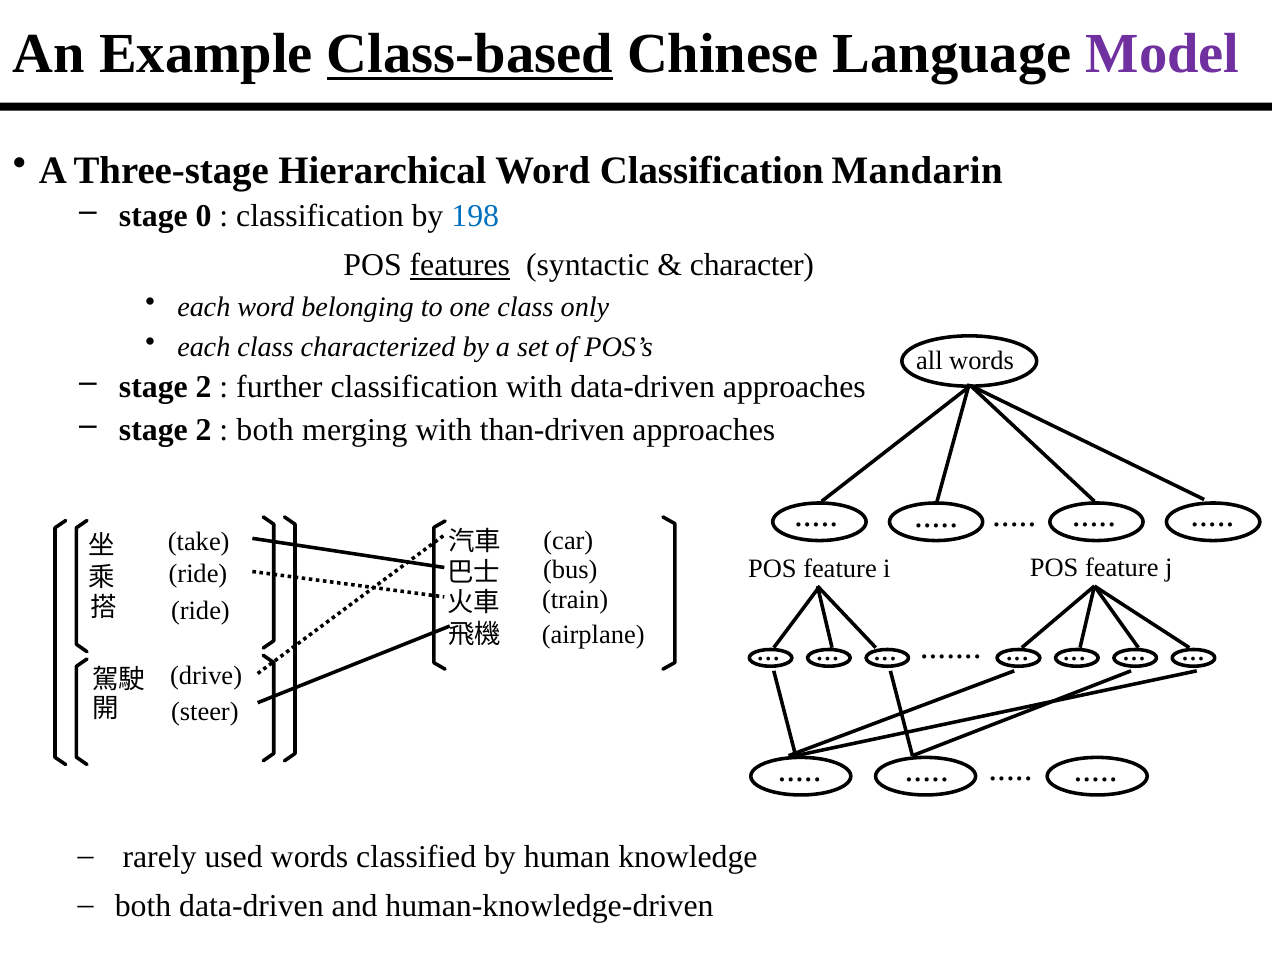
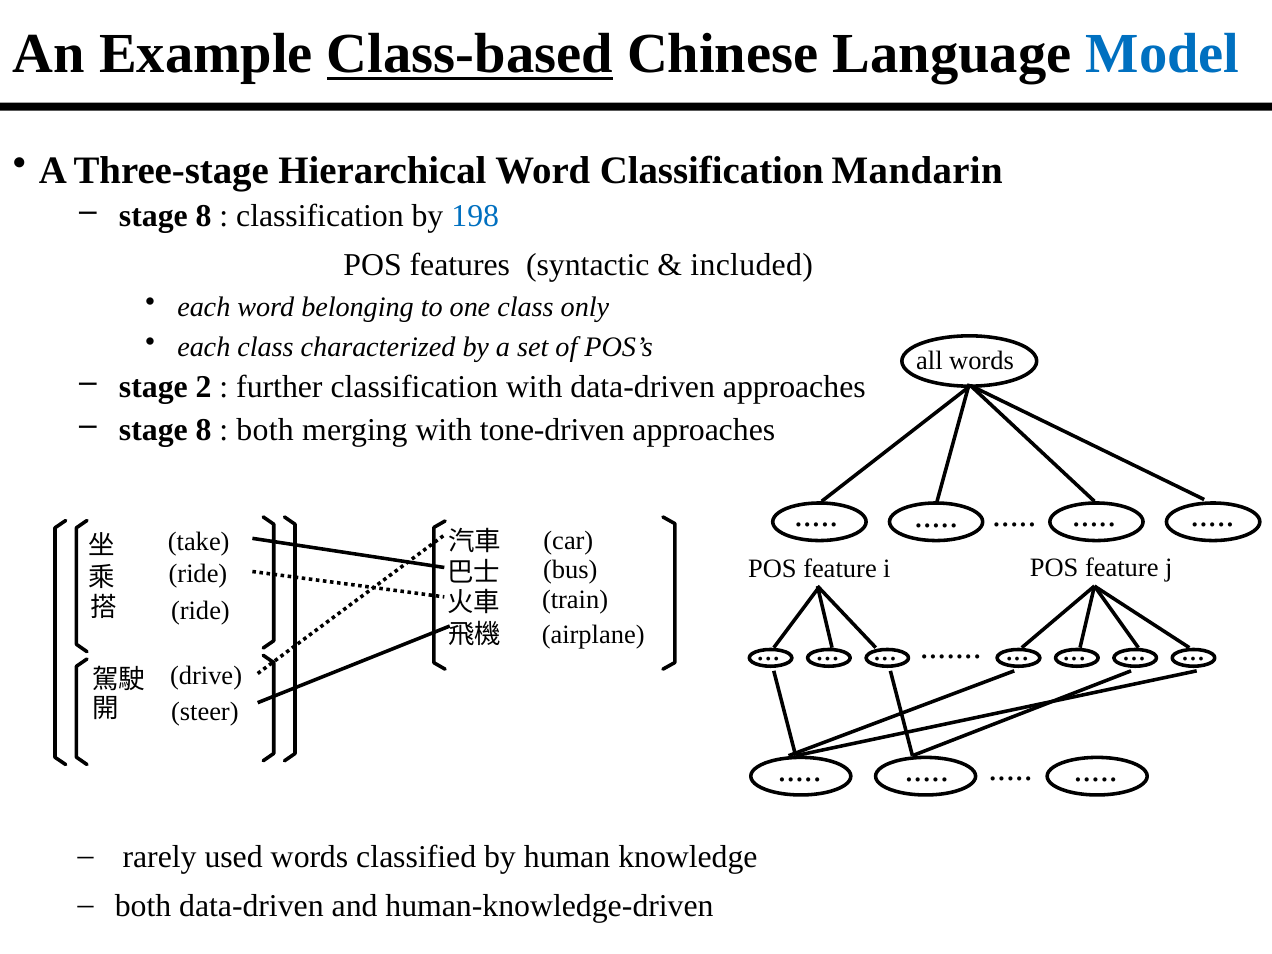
Model colour: purple -> blue (1163, 54)
0: 0 -> 8 (204, 216)
features underline: present -> none (460, 265)
character: character -> included (752, 265)
2: 2 -> 8 (204, 430)
than-driven: than-driven -> tone-driven (552, 430)
